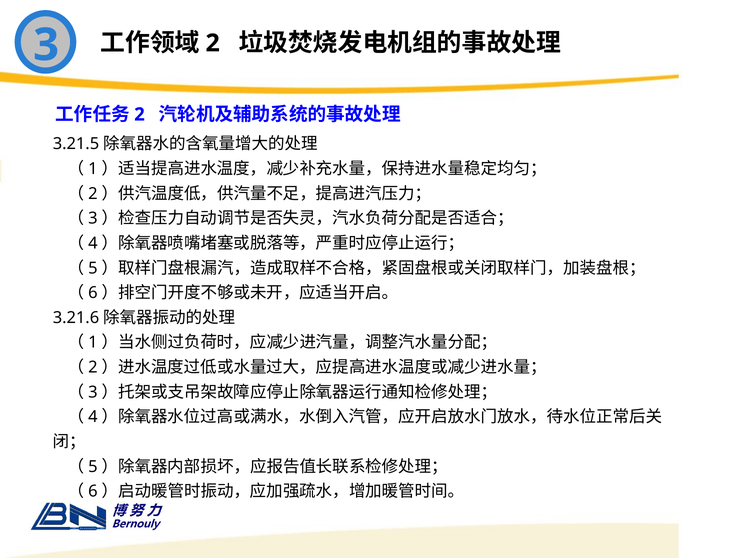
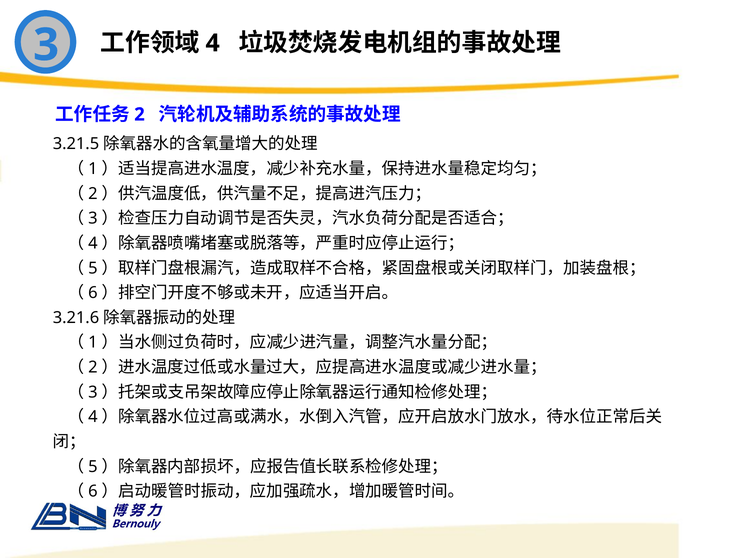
2: 2 -> 4 (213, 43)
